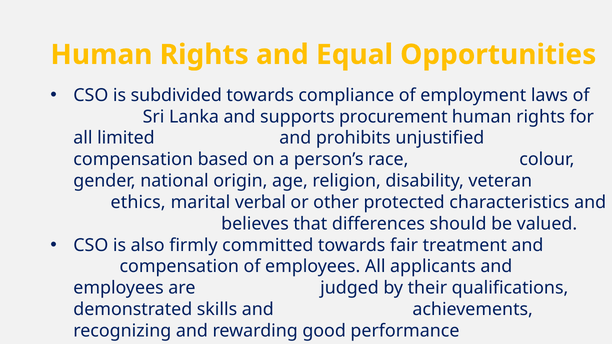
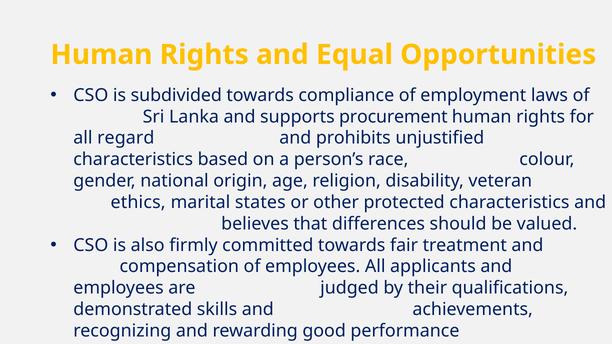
limited: limited -> regard (126, 138)
compensation: compensation -> characteristics (133, 160)
verbal: verbal -> states (260, 202)
